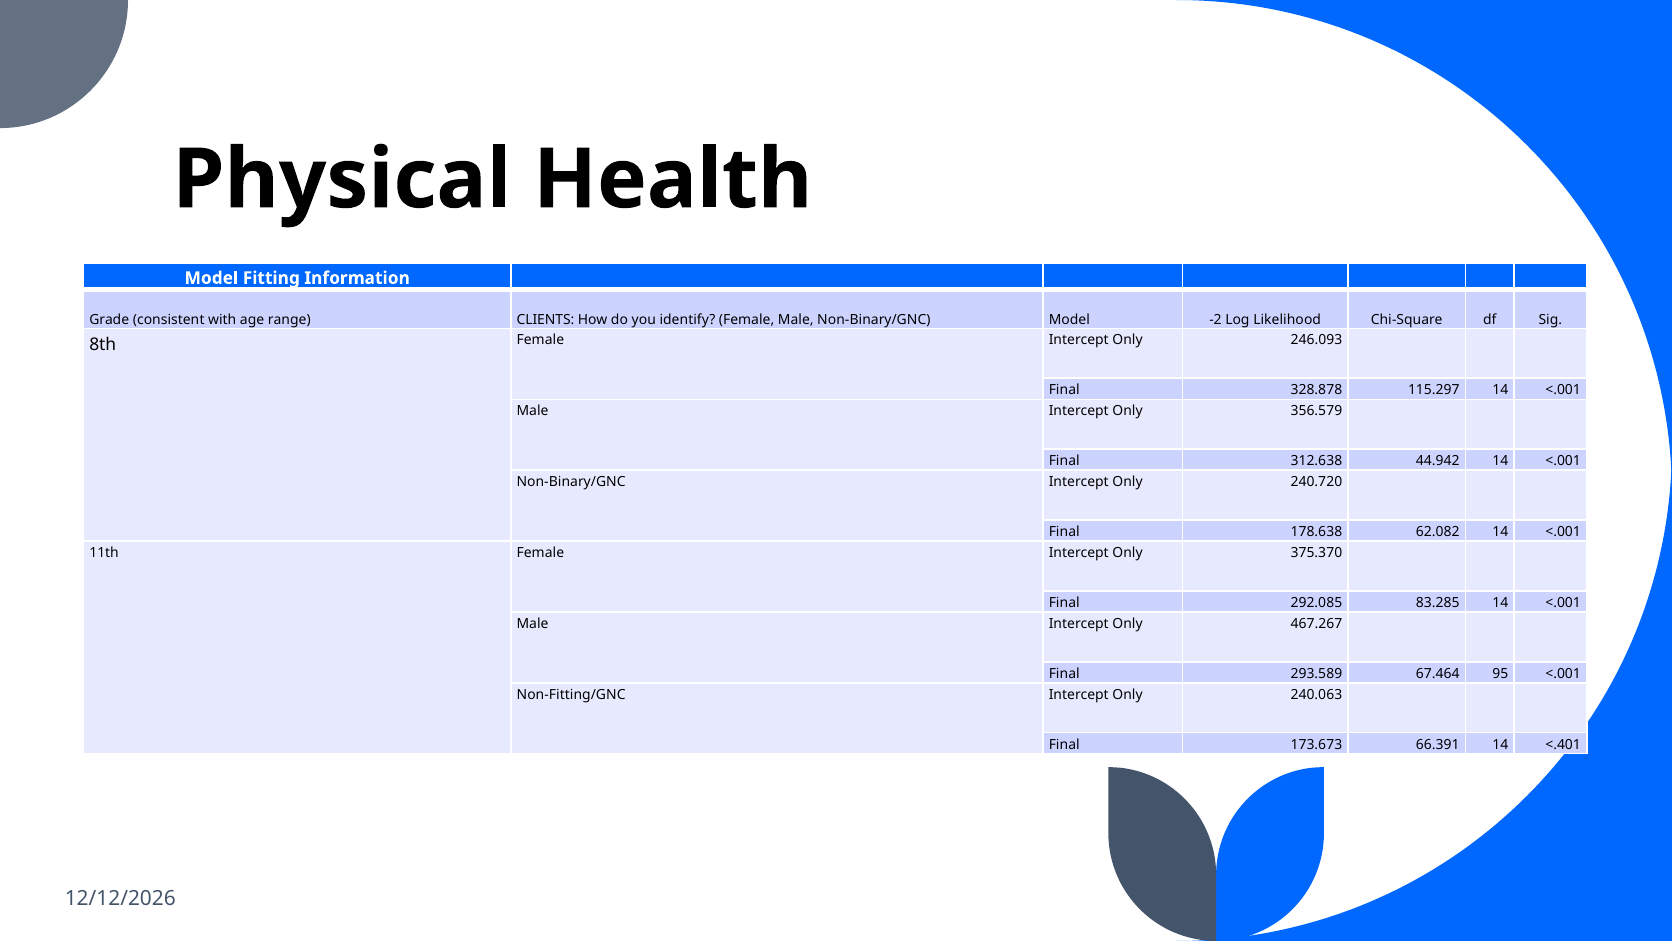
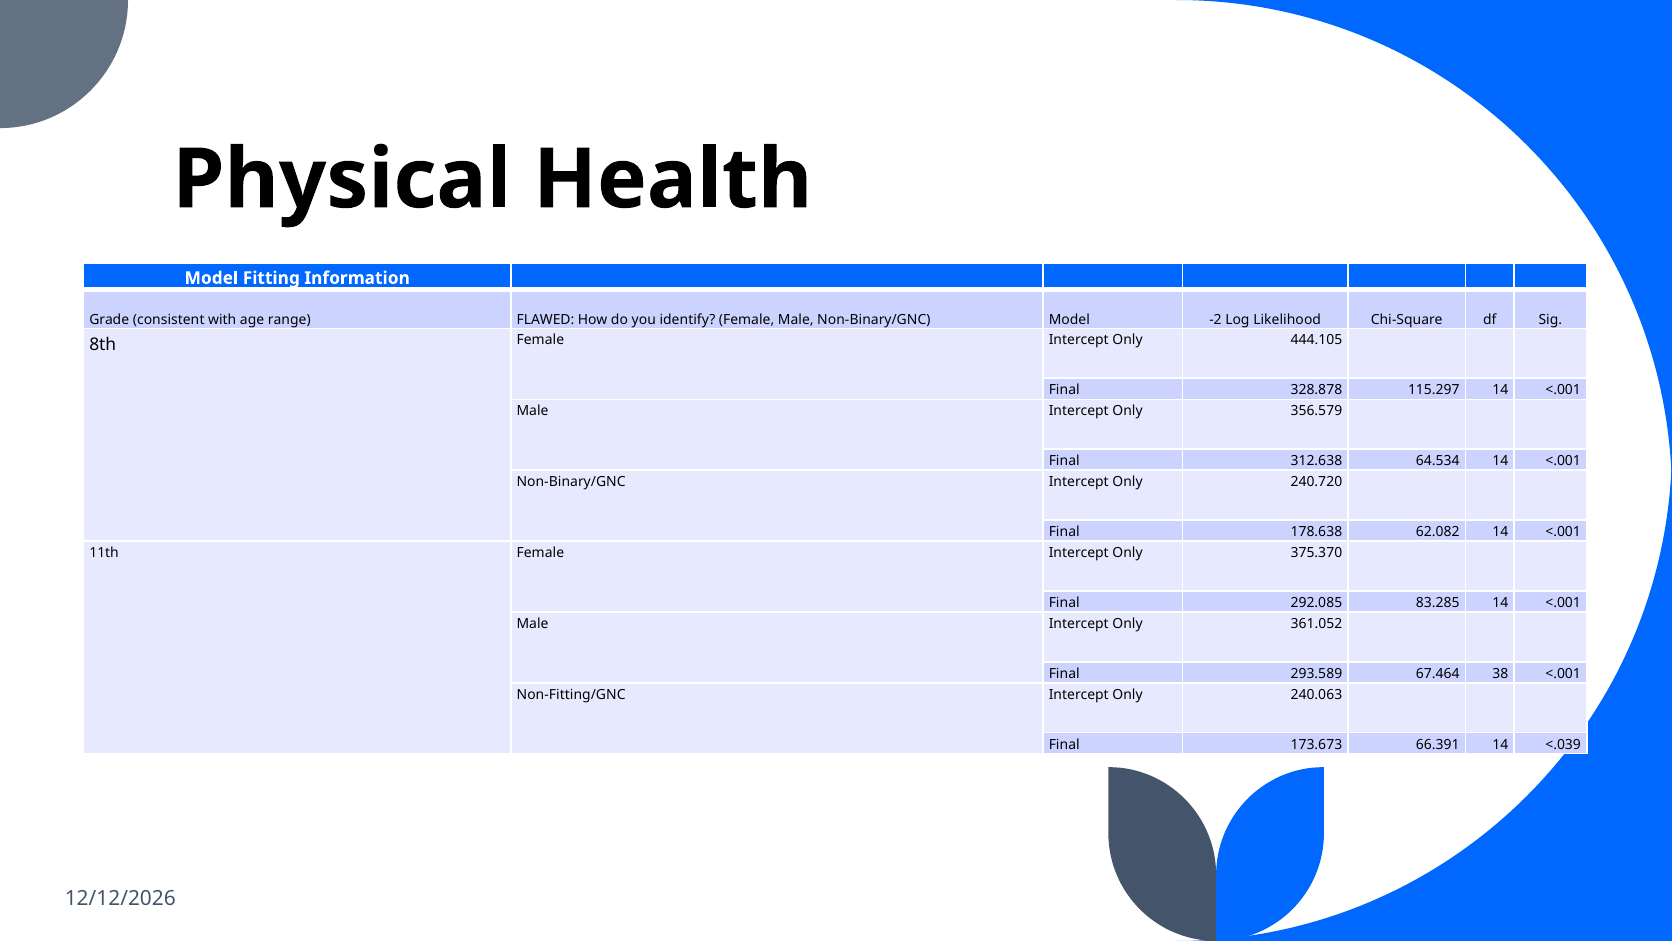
CLIENTS: CLIENTS -> FLAWED (545, 319)
246.093: 246.093 -> 444.105 (1316, 340)
44.942: 44.942 -> 64.534 (1438, 461)
467.267: 467.267 -> 361.052 (1316, 623)
95: 95 -> 38 (1500, 673)
<.401: <.401 -> <.039 (1563, 744)
